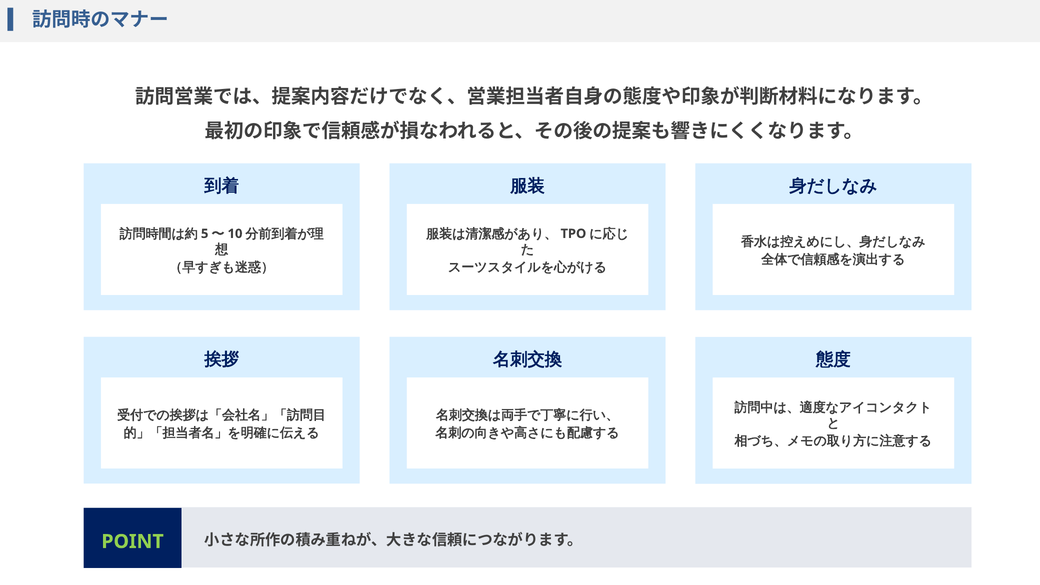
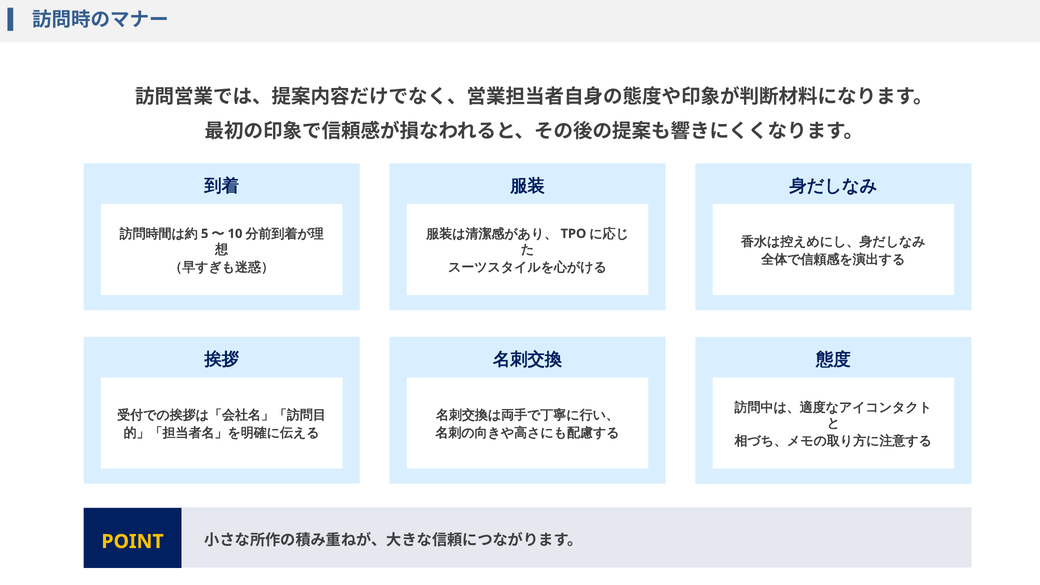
POINT colour: light green -> yellow (133, 542)
